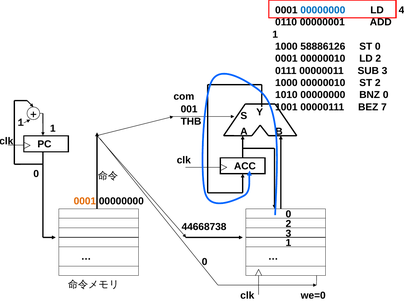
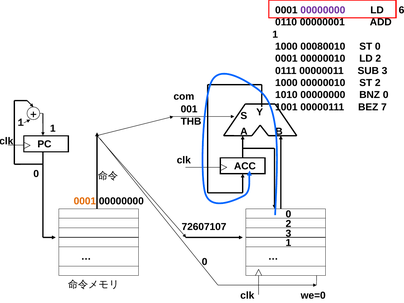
00000000 colour: blue -> purple (323, 10)
4: 4 -> 6 (401, 10)
58886126: 58886126 -> 00080010 (323, 46)
44668738: 44668738 -> 72607107 (204, 227)
